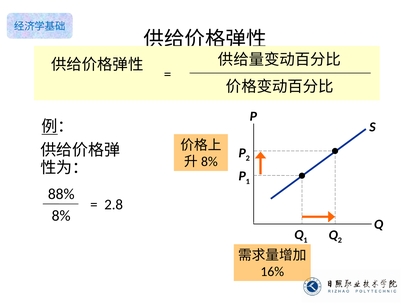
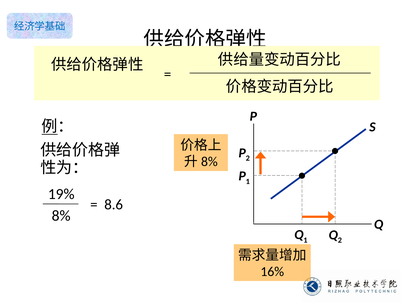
88%: 88% -> 19% (61, 194)
2.8: 2.8 -> 8.6 (114, 205)
